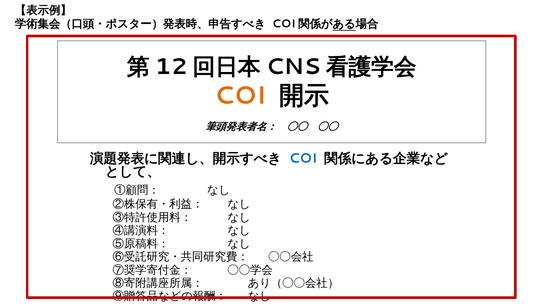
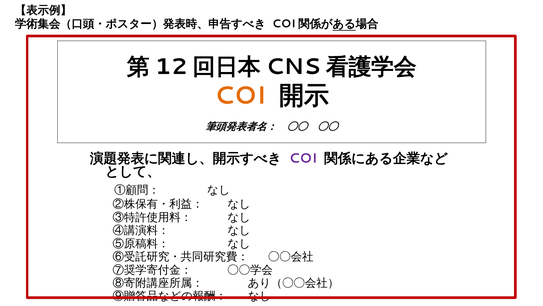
COI colour: blue -> purple (303, 158)
